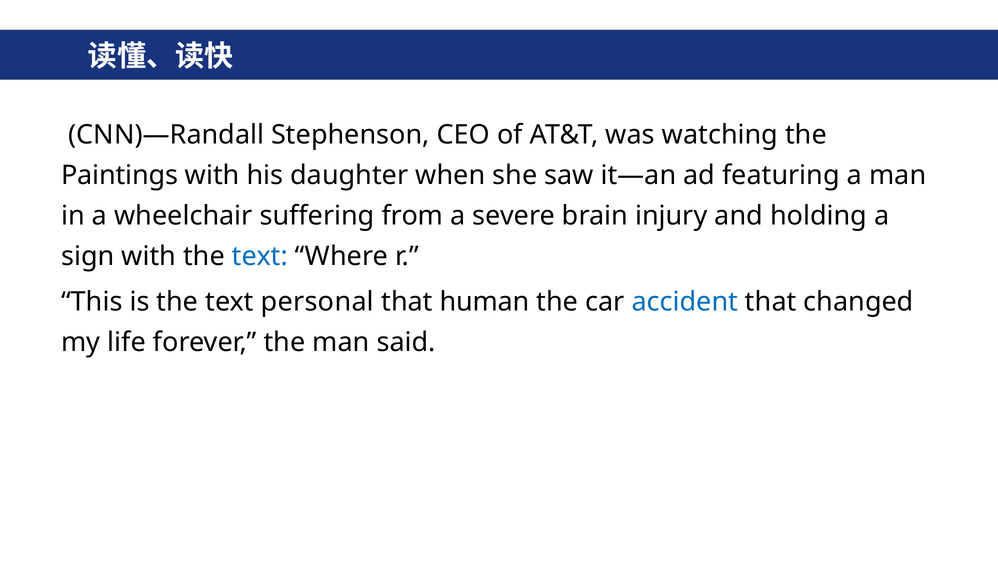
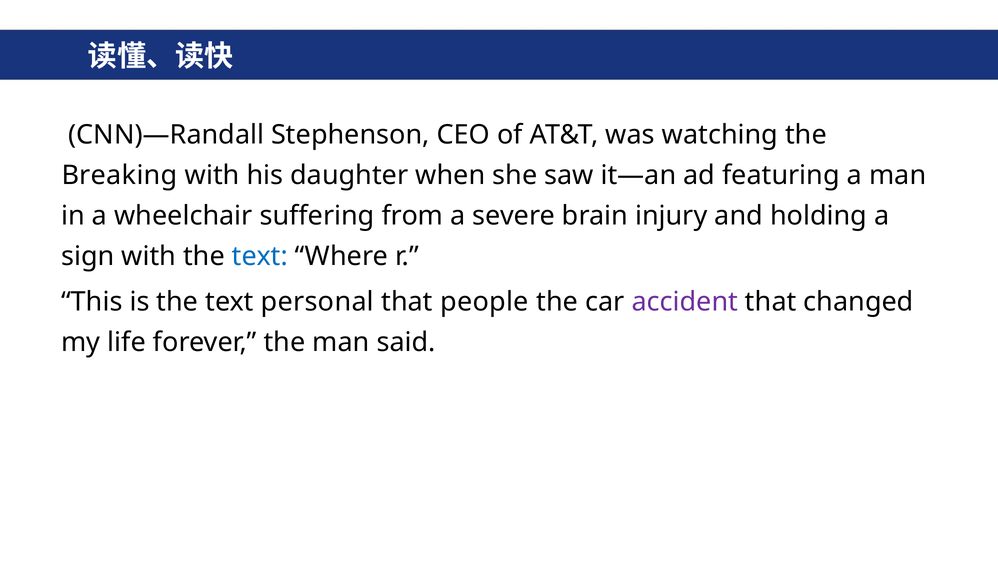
Paintings: Paintings -> Breaking (119, 175)
human: human -> people (484, 302)
accident colour: blue -> purple (685, 302)
